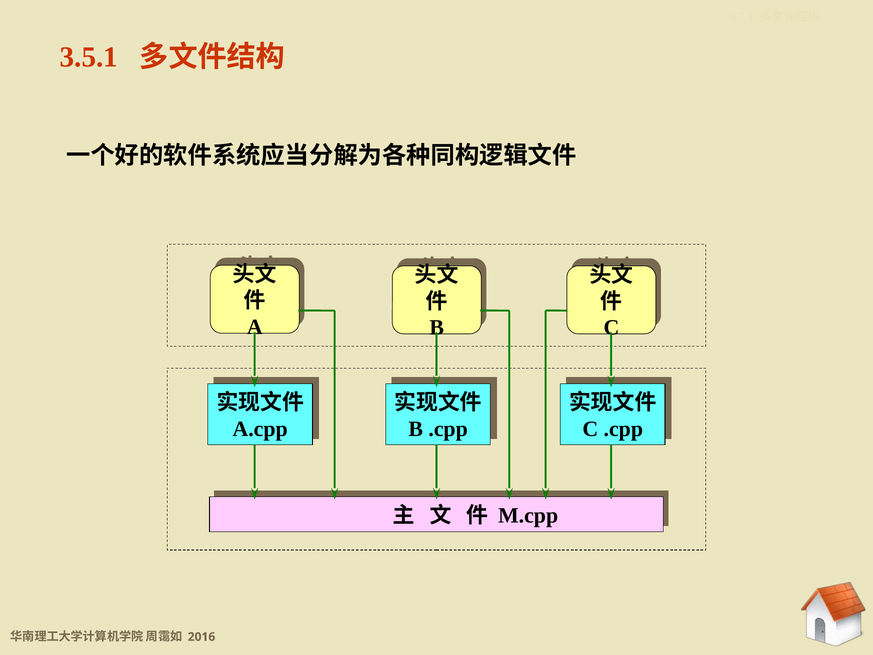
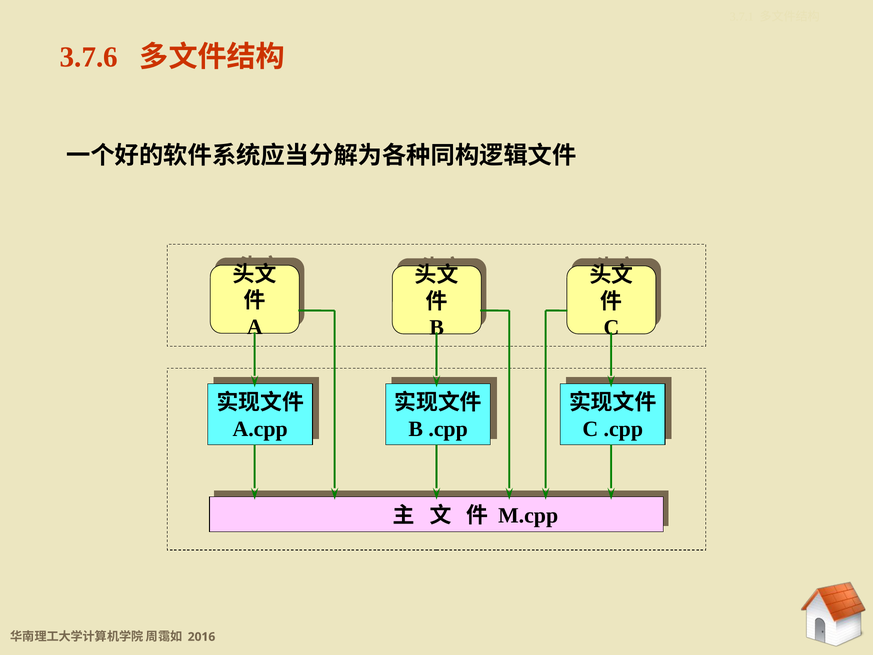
3.5.1: 3.5.1 -> 3.7.6 (89, 57)
